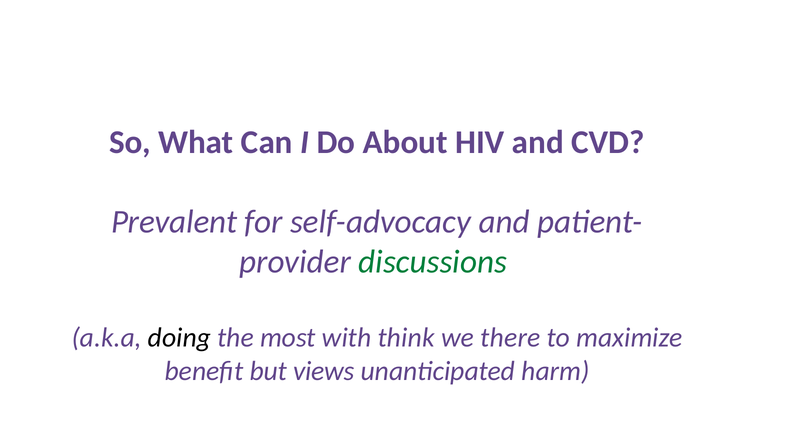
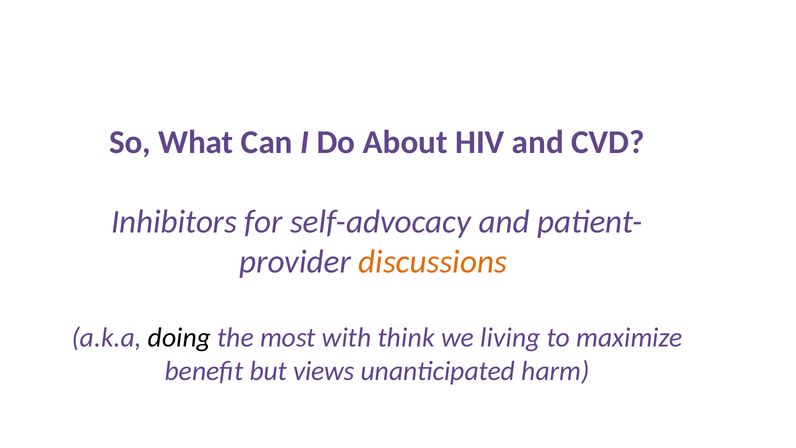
Prevalent: Prevalent -> Inhibitors (174, 222)
discussions colour: green -> orange (433, 262)
there: there -> living (510, 338)
